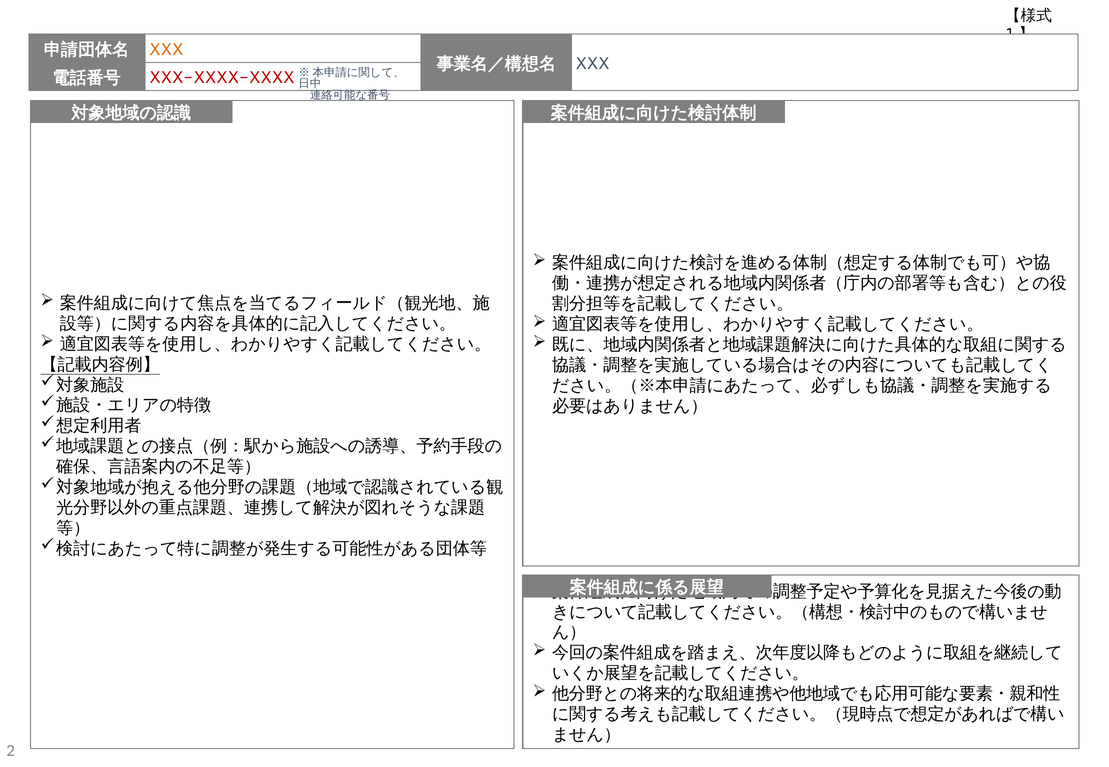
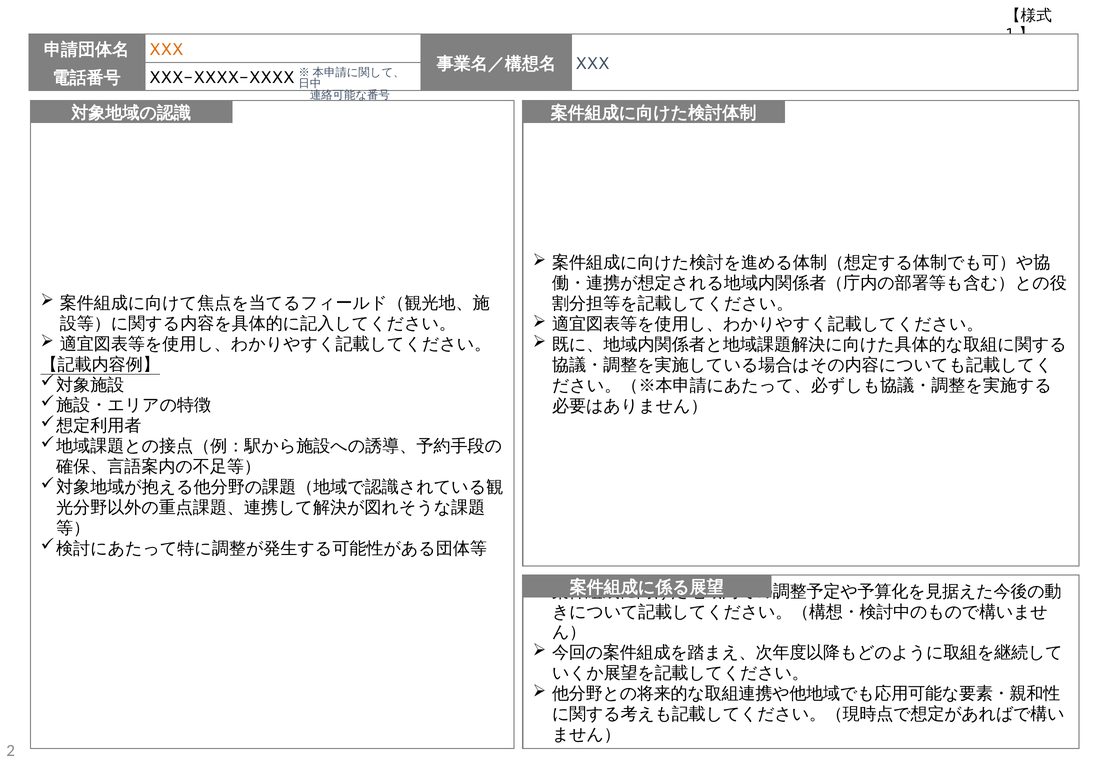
XXX-XXXX-XXXX colour: red -> black (222, 78)
